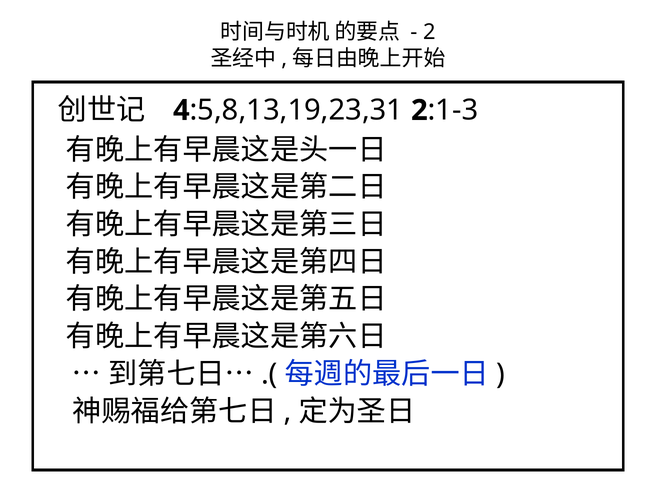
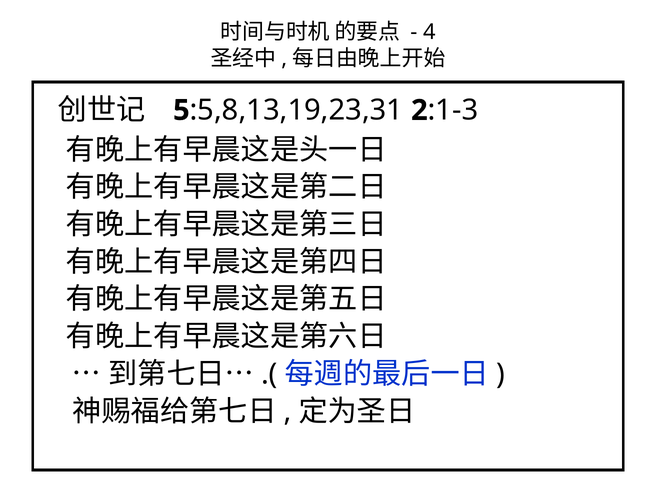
2: 2 -> 4 (429, 32)
4: 4 -> 5 (181, 110)
